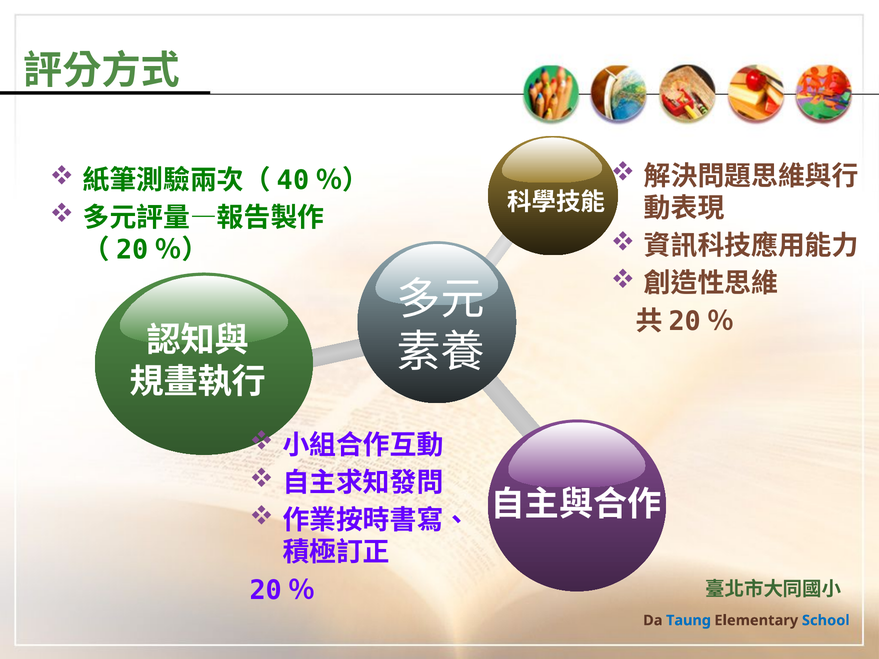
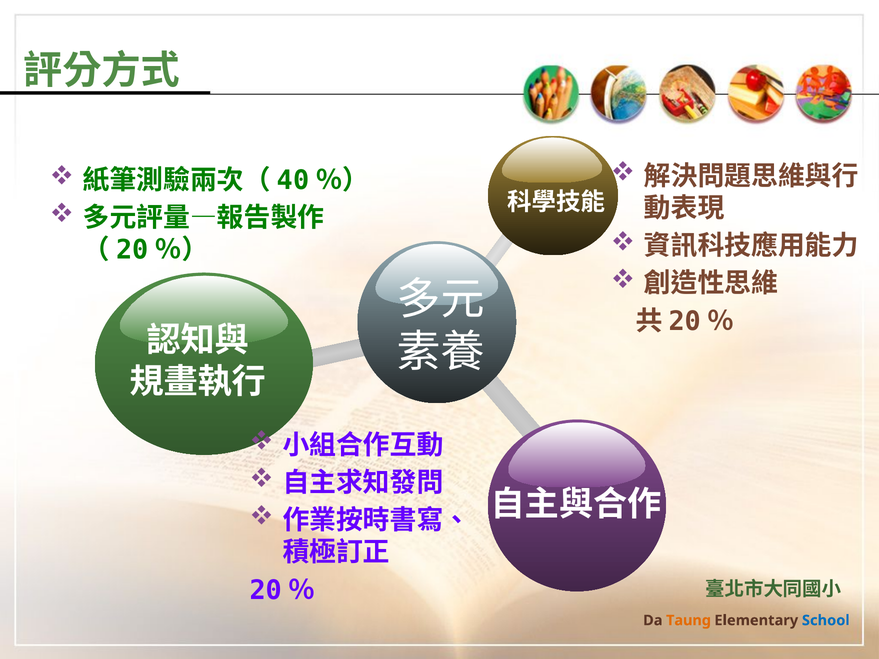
Taung colour: blue -> orange (689, 621)
